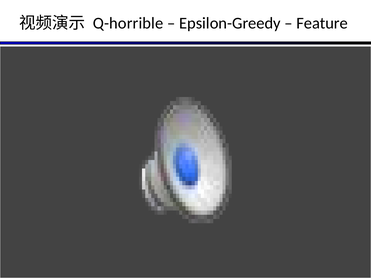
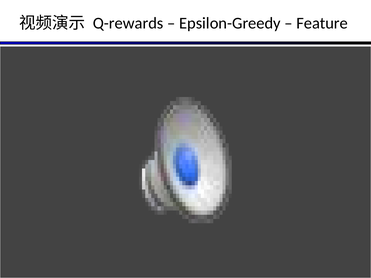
Q-horrible: Q-horrible -> Q-rewards (128, 23)
